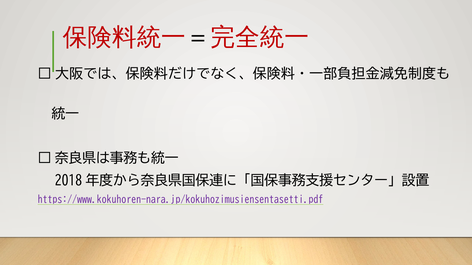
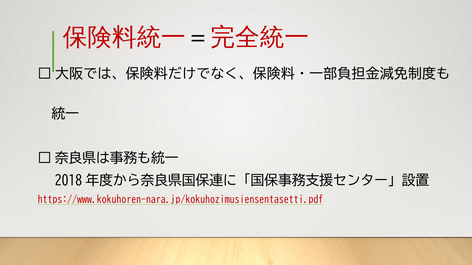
https://www.kokuhoren-nara.jp/kokuhozimusiensentasetti.pdf colour: purple -> red (180, 200)
